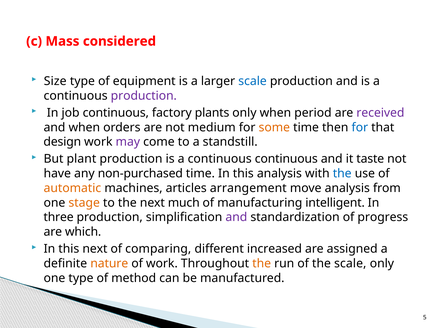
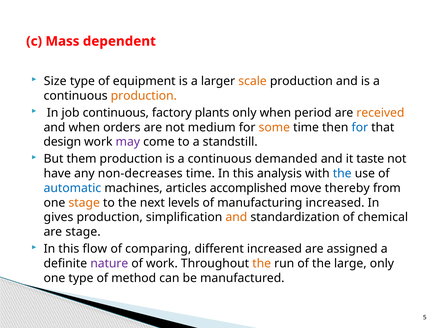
considered: considered -> dependent (119, 41)
scale colour: blue -> orange (253, 81)
production colour: purple -> orange (144, 96)
received colour: purple -> orange (380, 113)
plant: plant -> them (82, 159)
continuous continuous: continuous -> demanded (286, 159)
non-purchased: non-purchased -> non-decreases (140, 173)
automatic colour: orange -> blue (72, 188)
arrangement: arrangement -> accomplished (248, 188)
move analysis: analysis -> thereby (347, 188)
much: much -> levels (184, 203)
manufacturing intelligent: intelligent -> increased (335, 203)
three: three -> gives (58, 217)
and colour: purple -> orange (236, 217)
progress: progress -> chemical (383, 217)
are which: which -> stage (83, 232)
this next: next -> flow (95, 249)
nature colour: orange -> purple (109, 263)
the scale: scale -> large (350, 263)
